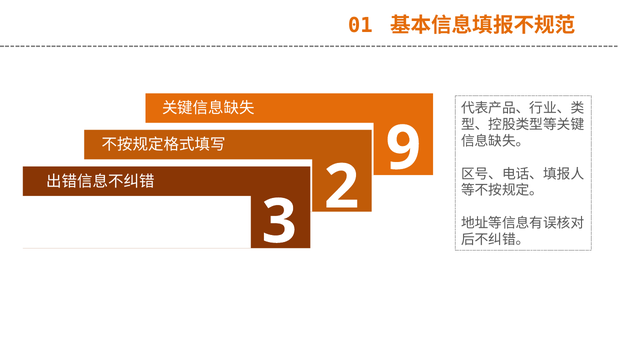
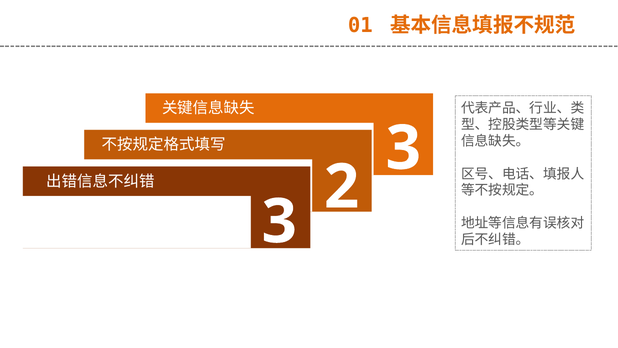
9: 9 -> 3 (403, 148)
